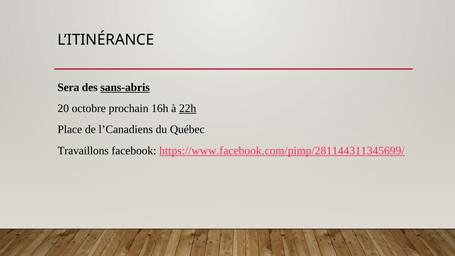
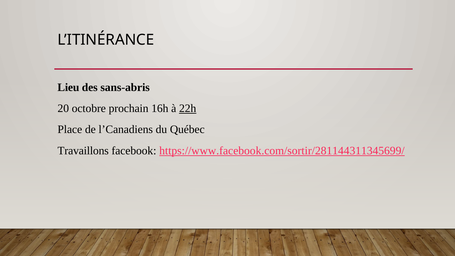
Sera: Sera -> Lieu (68, 87)
sans-abris underline: present -> none (125, 87)
https://www.facebook.com/pimp/281144311345699/: https://www.facebook.com/pimp/281144311345699/ -> https://www.facebook.com/sortir/281144311345699/ (282, 151)
